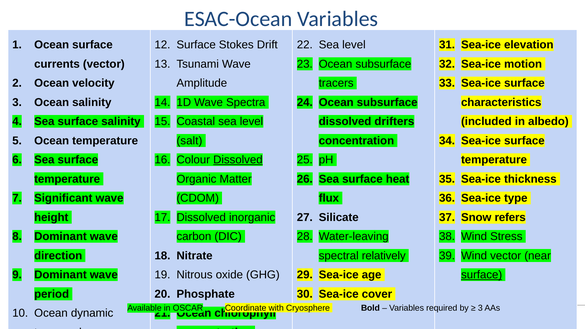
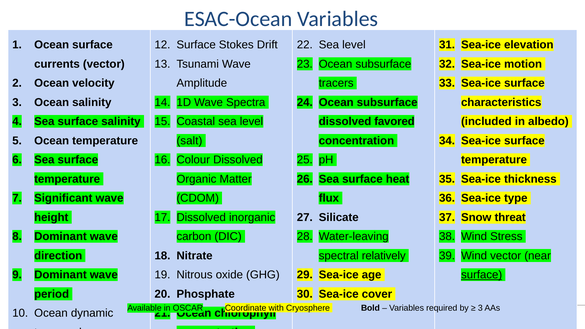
drifters: drifters -> favored (394, 122)
Dissolved underline: present -> none (238, 160)
refers: refers -> threat (510, 217)
